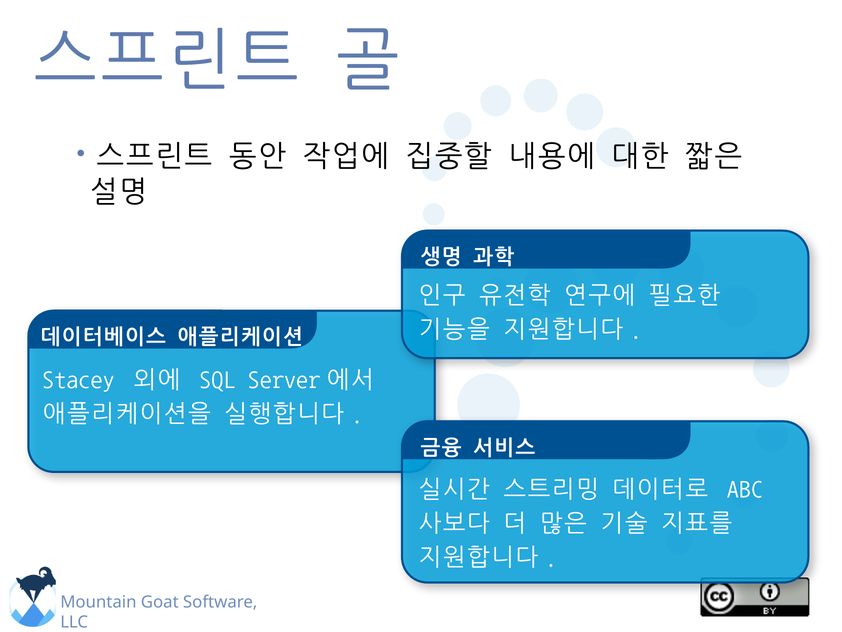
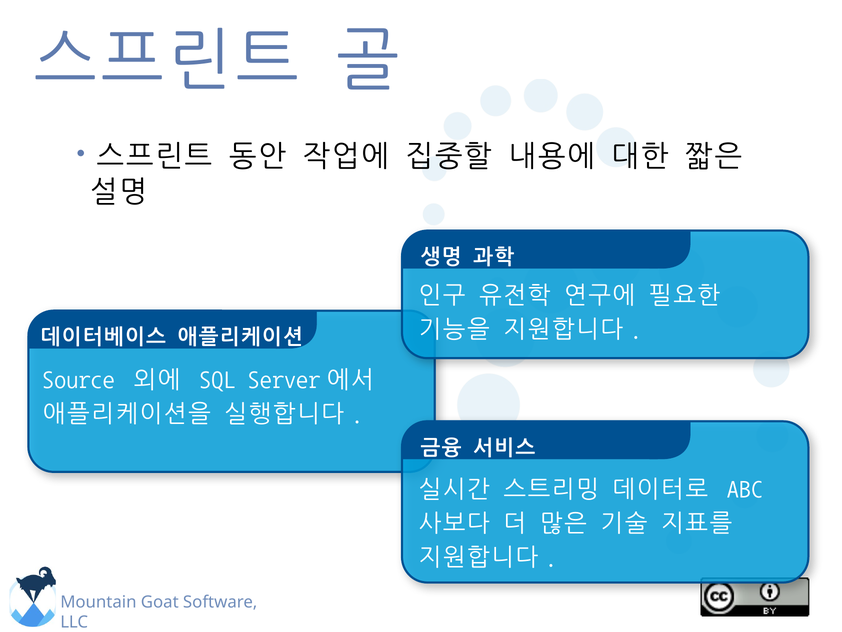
Stacey: Stacey -> Source (78, 379)
